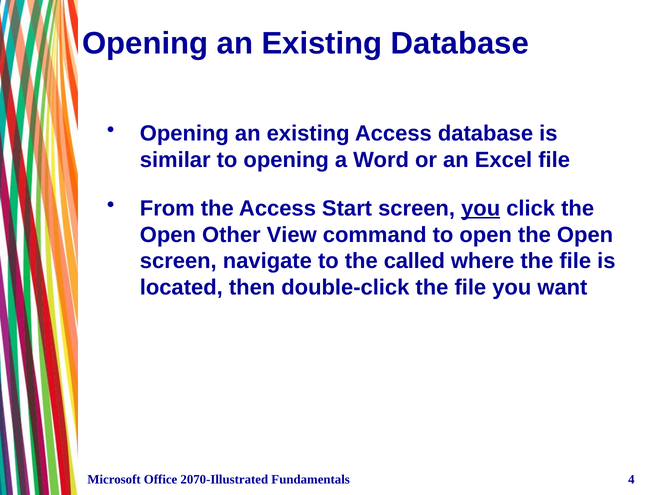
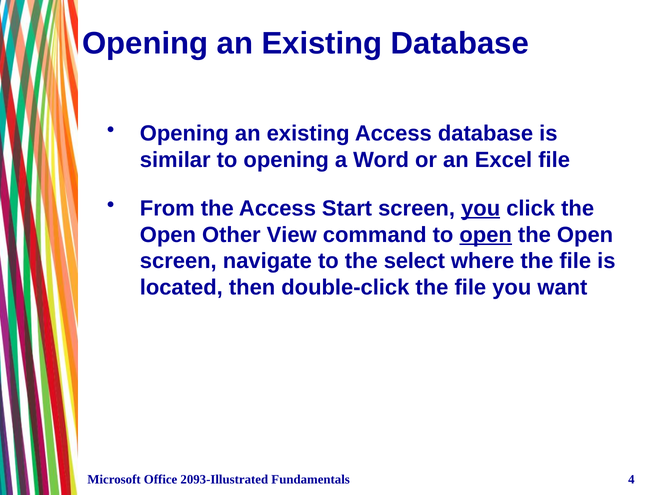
open underline: none -> present (486, 234)
called: called -> select (414, 261)
2070-Illustrated: 2070-Illustrated -> 2093-Illustrated (224, 479)
